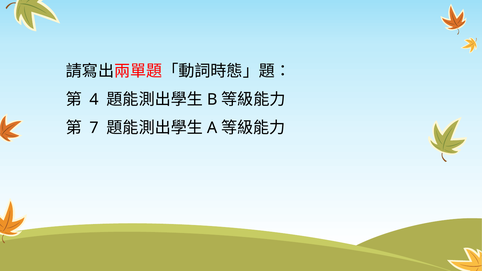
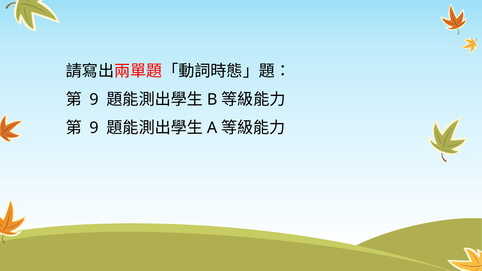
4: 4 -> 9 (94, 100)
7: 7 -> 9 (94, 128)
